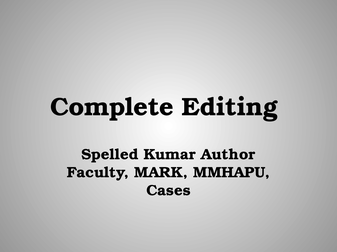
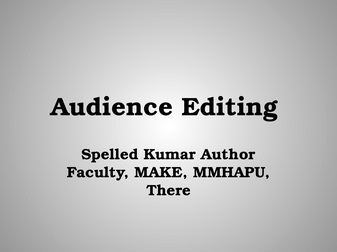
Complete: Complete -> Audience (112, 107)
MARK: MARK -> MAKE (161, 173)
Cases: Cases -> There (169, 191)
